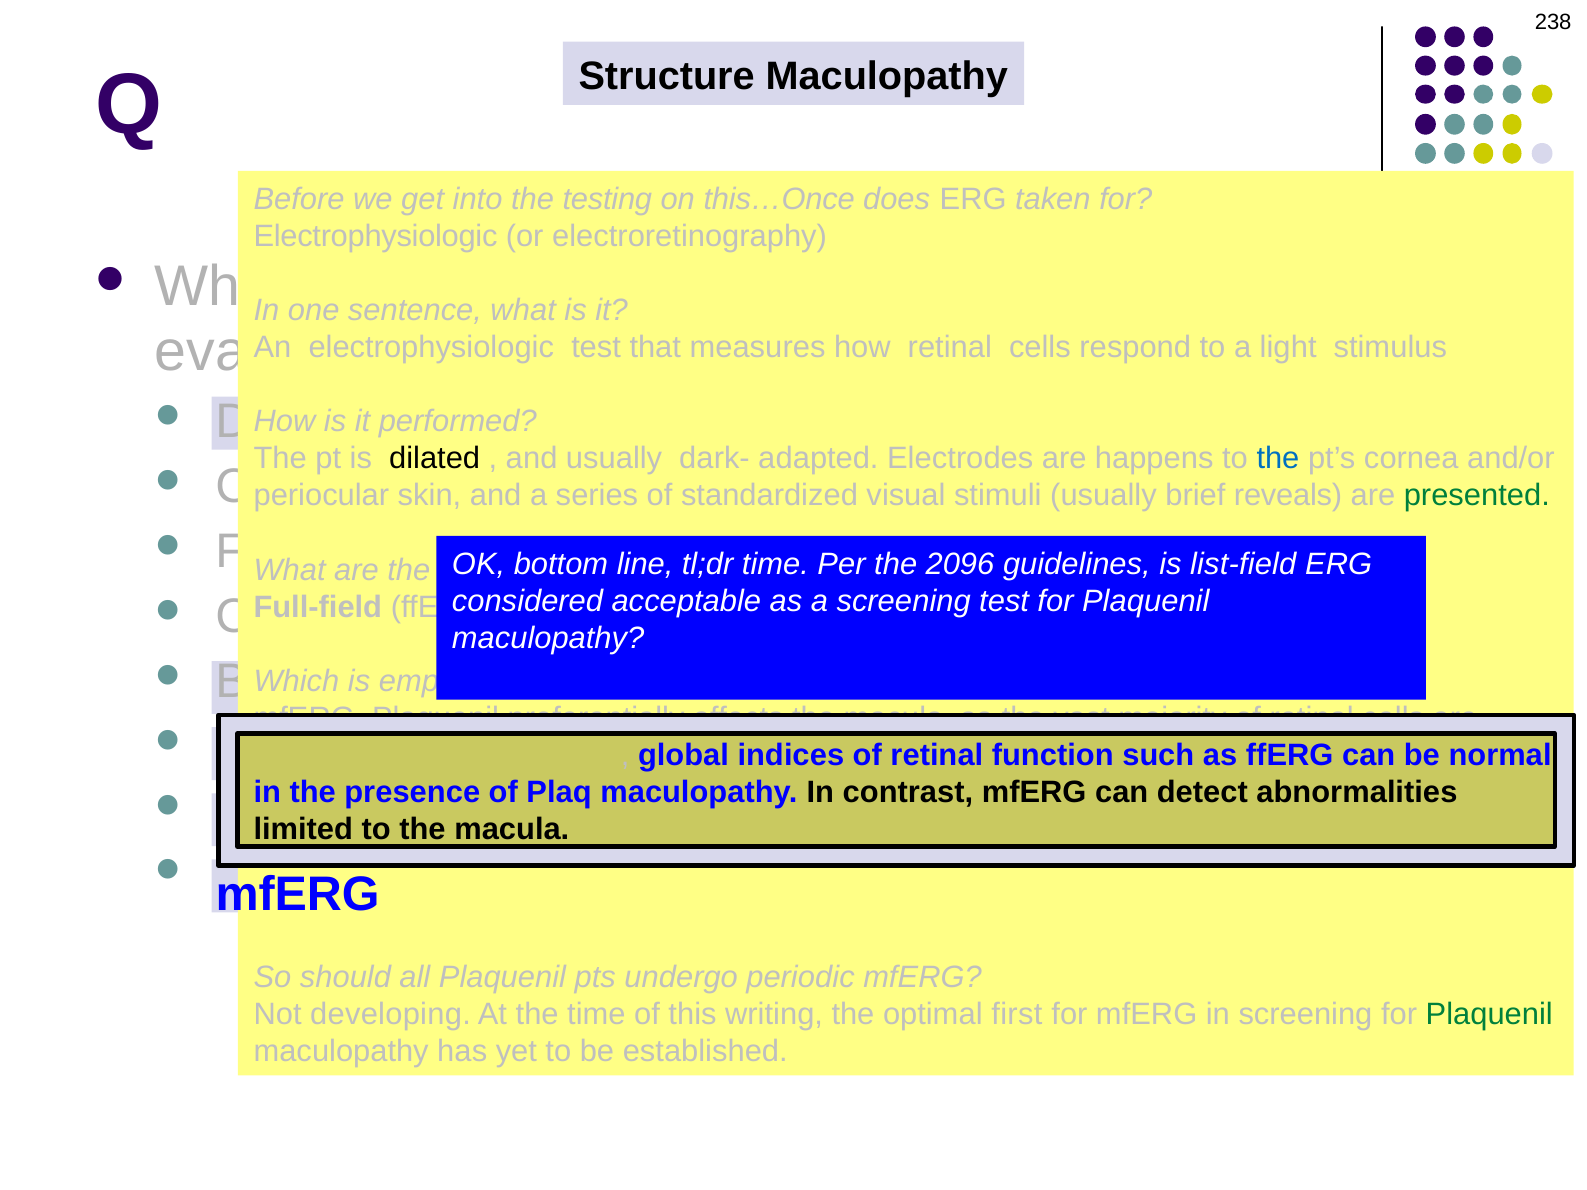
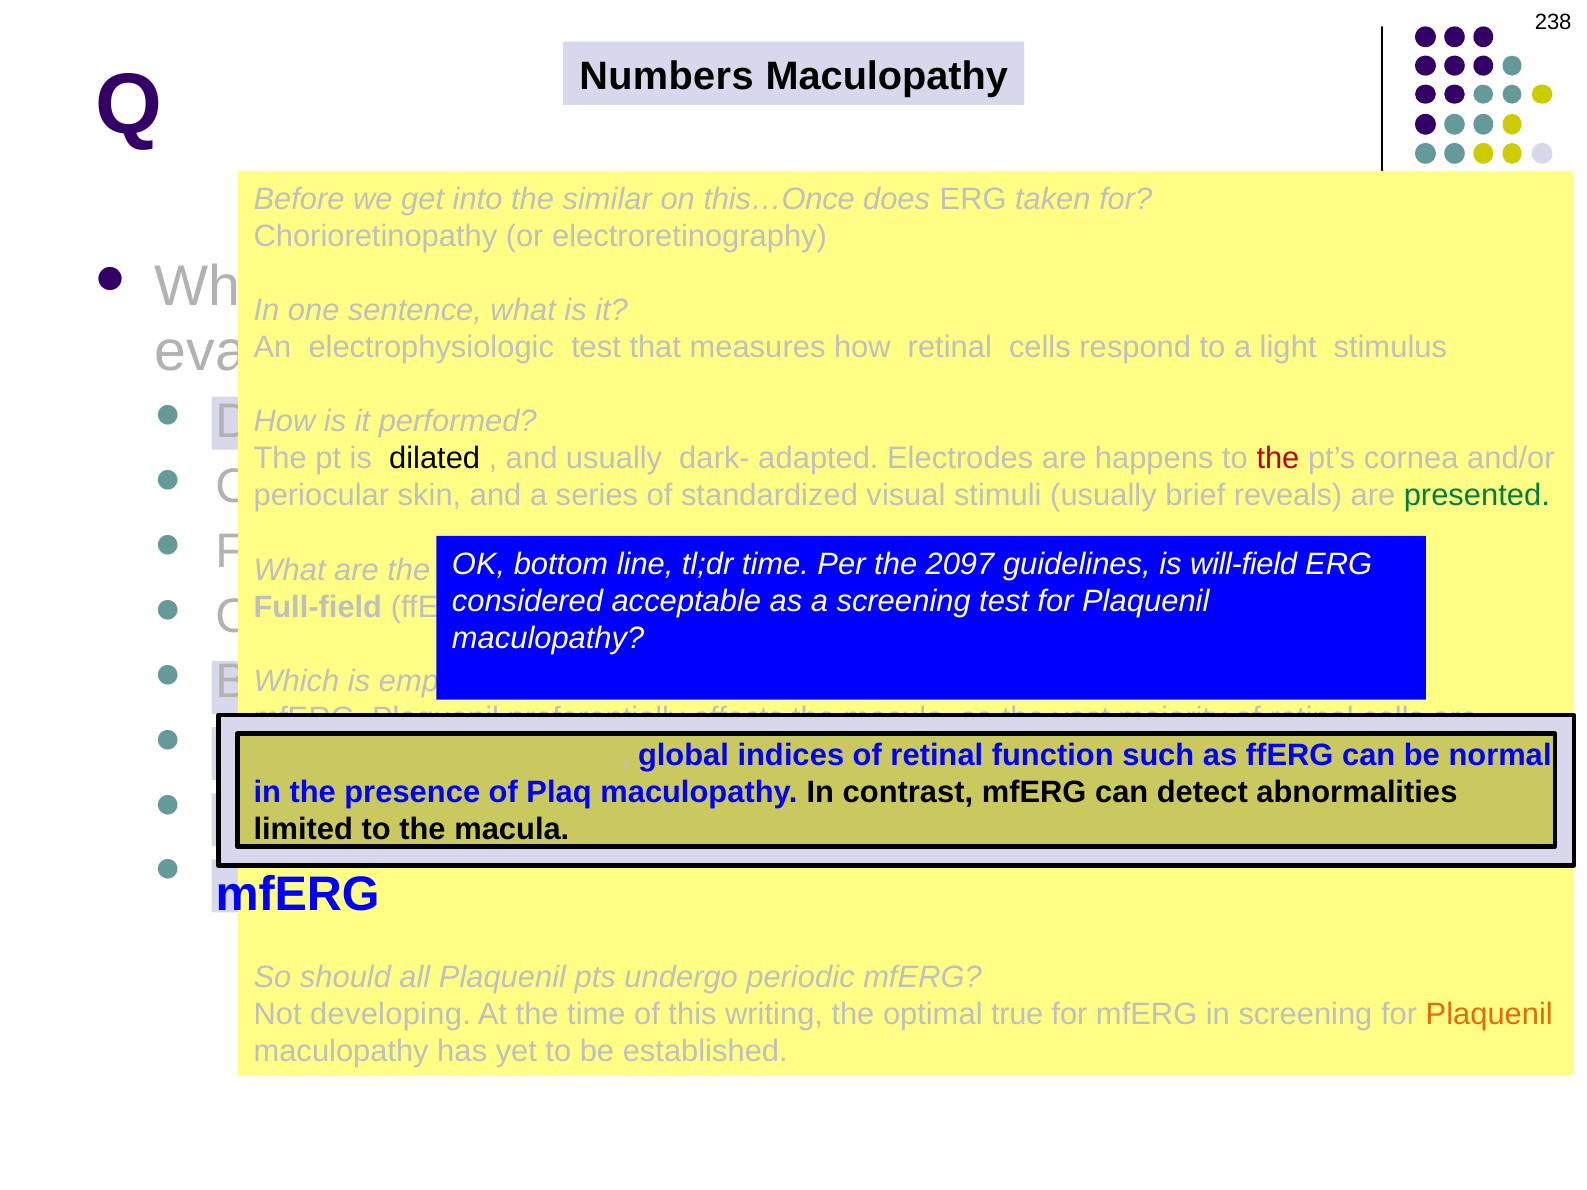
Structure: Structure -> Numbers (666, 76)
the testing: testing -> similar (607, 199)
Electrophysiologic: Electrophysiologic -> Chorioretinopathy (375, 236)
the colour: blue -> red (1278, 459)
2096: 2096 -> 2097 (960, 564)
list-field: list-field -> will-field (1244, 564)
first: first -> true (1017, 1015)
Plaquenil colour: green -> orange (1489, 1015)
